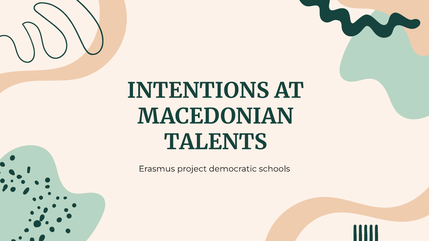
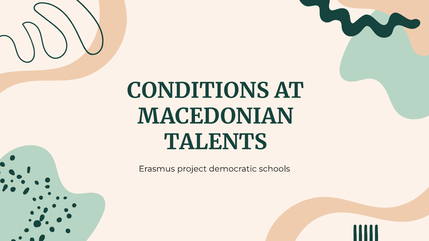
INTENTIONS: INTENTIONS -> CONDITIONS (198, 91)
